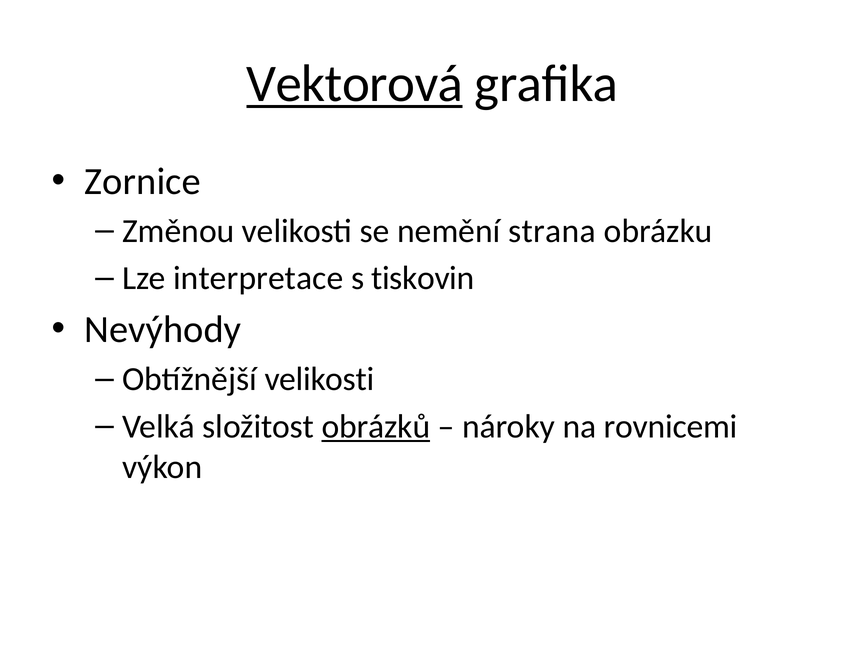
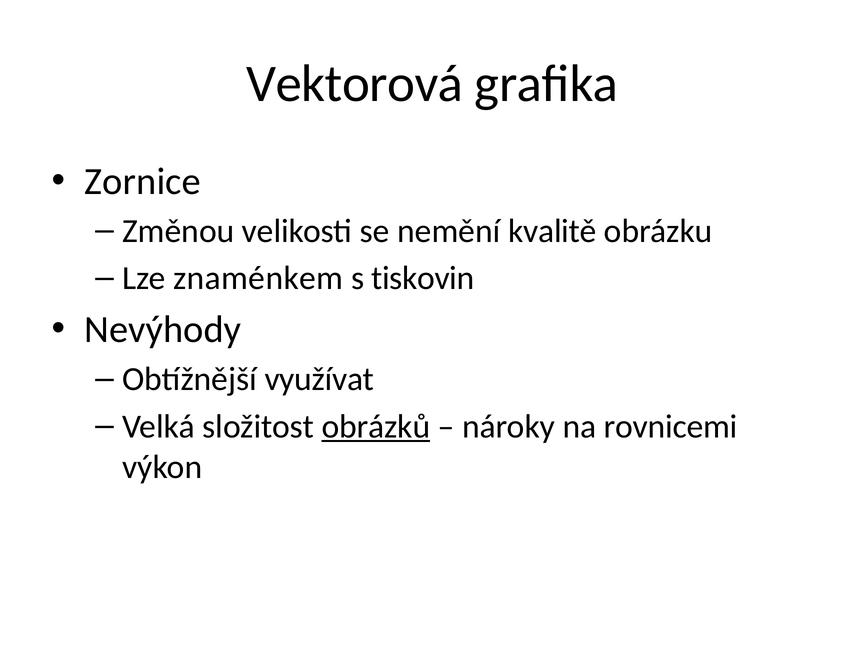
Vektorová underline: present -> none (355, 84)
strana: strana -> kvalitě (552, 231)
interpretace: interpretace -> znaménkem (258, 278)
Obtížnější velikosti: velikosti -> využívat (319, 379)
